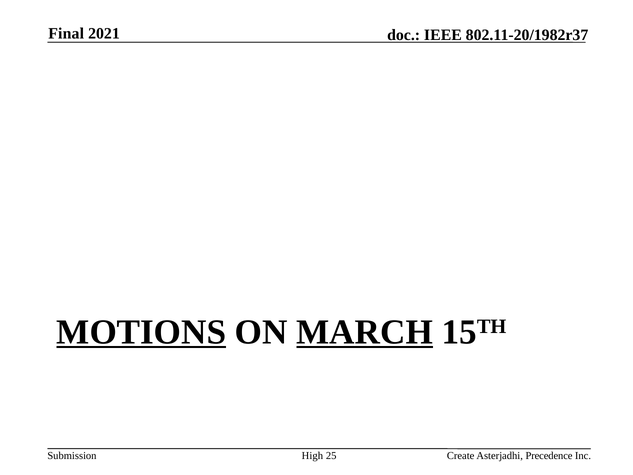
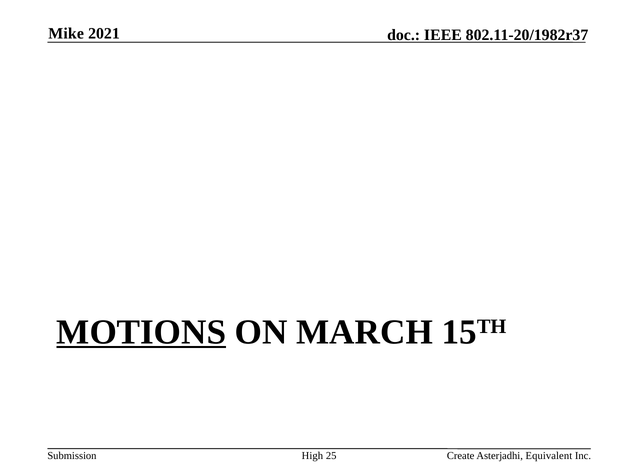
Final: Final -> Mike (66, 34)
MARCH underline: present -> none (365, 332)
Precedence: Precedence -> Equivalent (549, 455)
